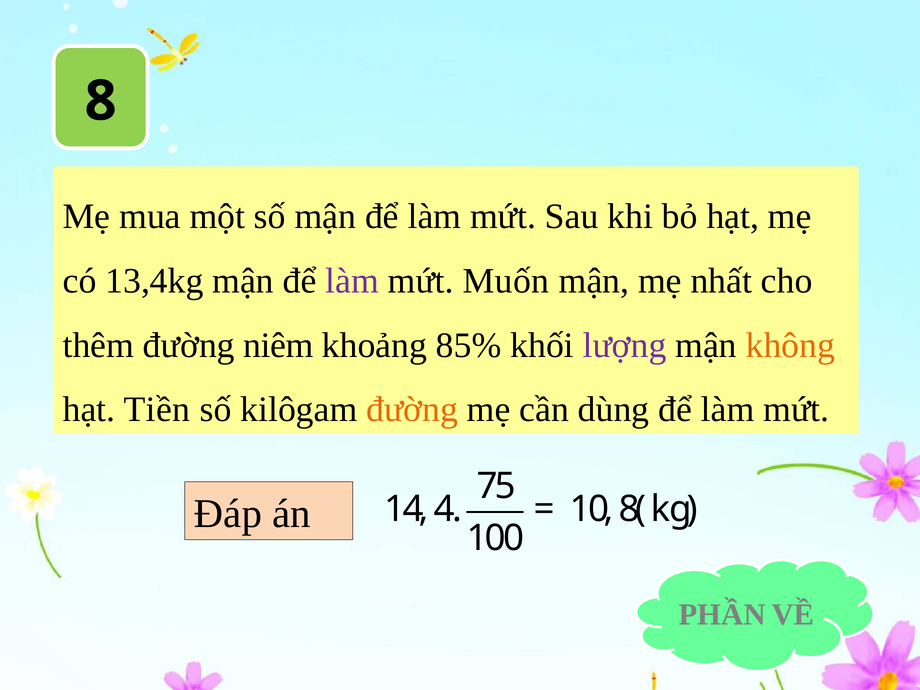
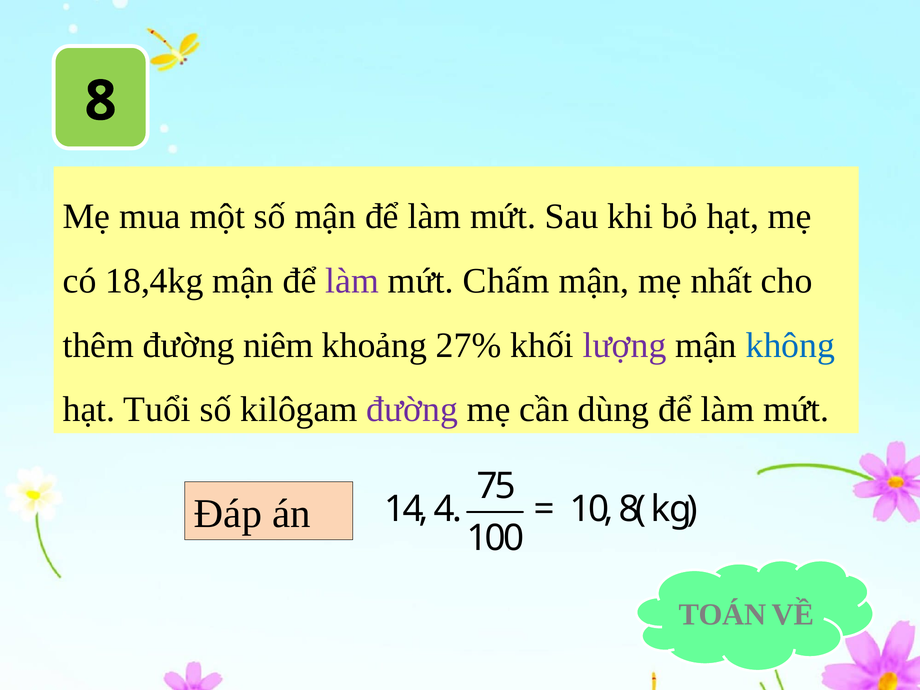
13,4kg: 13,4kg -> 18,4kg (154, 281)
Muốn: Muốn -> Chấm (506, 281)
85%: 85% -> 27% (469, 345)
không colour: orange -> blue (790, 345)
Tiền: Tiền -> Tuổi (157, 410)
đường colour: orange -> purple (412, 410)
PHẦN: PHẦN -> TOÁN (722, 615)
